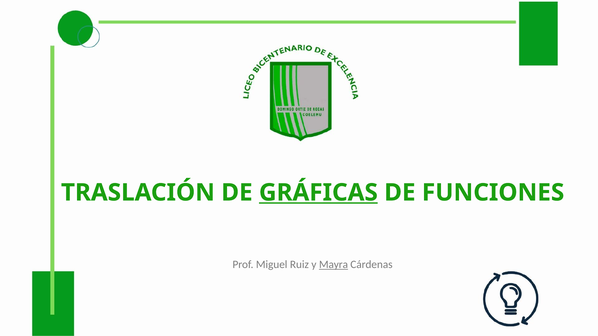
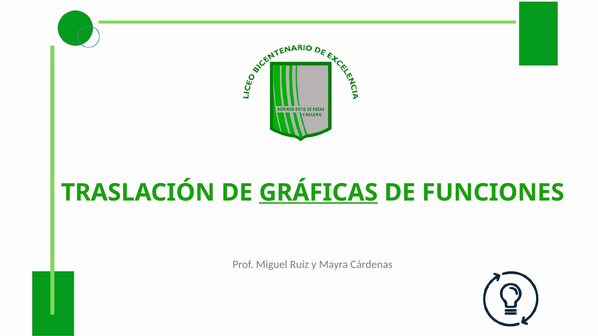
Mayra underline: present -> none (334, 265)
